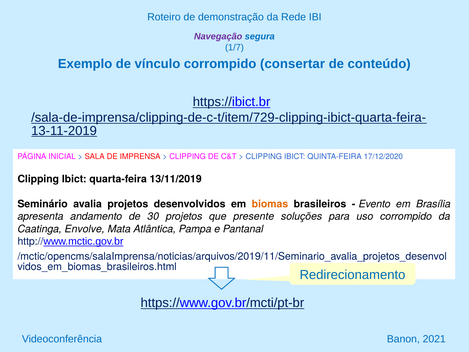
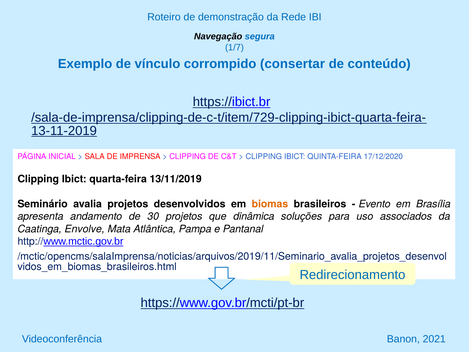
Navegação colour: purple -> black (218, 37)
presente: presente -> dinâmica (254, 216)
uso corrompido: corrompido -> associados (406, 216)
